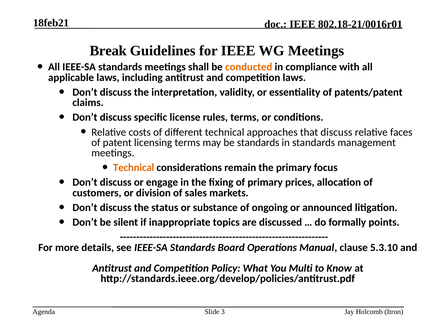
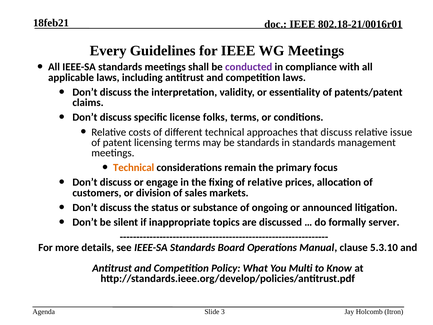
Break: Break -> Every (108, 51)
conducted colour: orange -> purple (249, 67)
rules: rules -> folks (215, 117)
faces: faces -> issue (401, 132)
of primary: primary -> relative (265, 182)
points: points -> server (384, 222)
